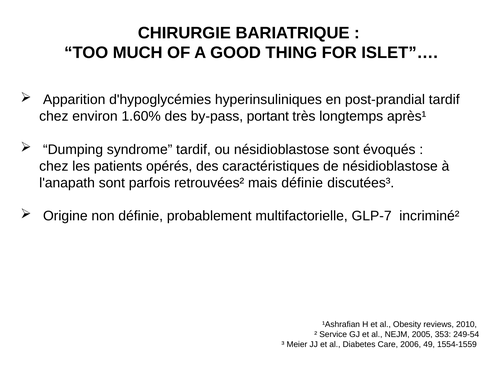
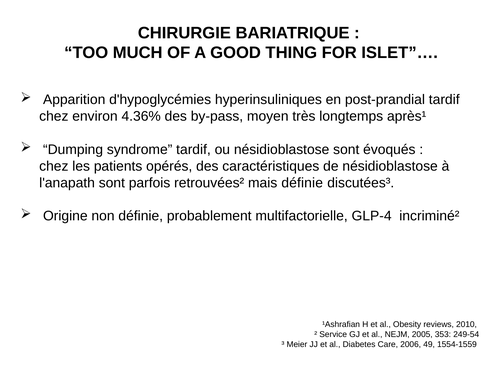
1.60%: 1.60% -> 4.36% (141, 116)
portant: portant -> moyen (268, 116)
GLP-7: GLP-7 -> GLP-4 (372, 216)
